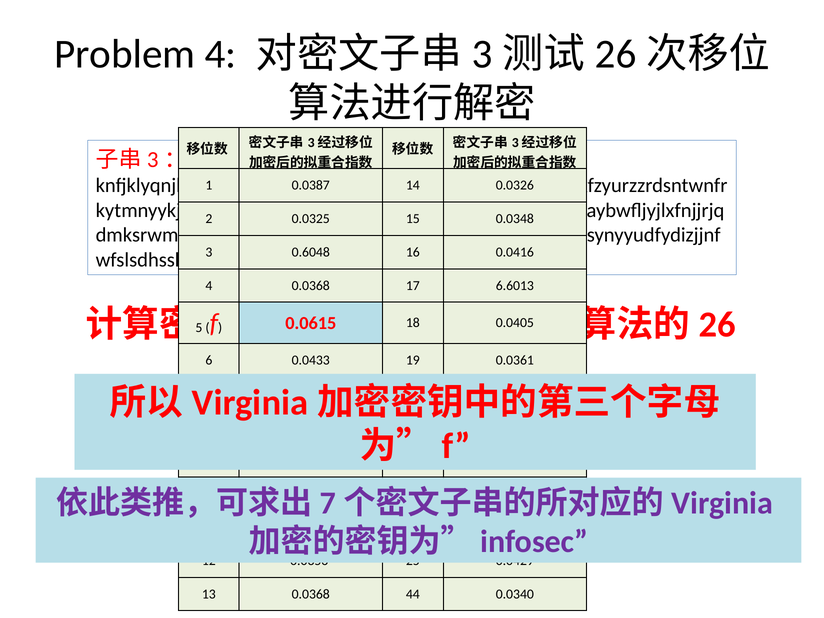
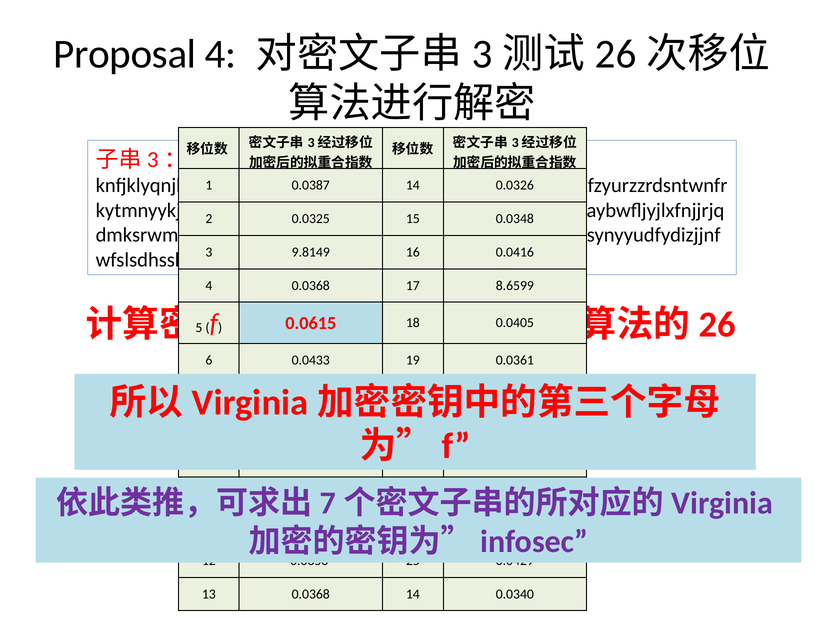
Problem: Problem -> Proposal (125, 54)
0.6048: 0.6048 -> 9.8149 (311, 252)
6.6013: 6.6013 -> 8.6599 (515, 286)
0.0368 44: 44 -> 14 (413, 594)
